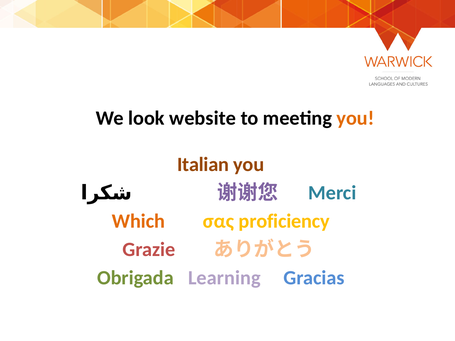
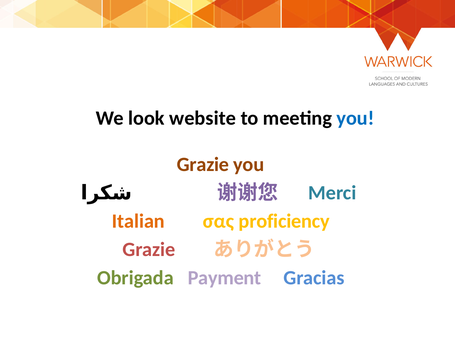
you colour: orange -> blue (355, 118)
Italian: Italian -> Grazie (203, 165)
Which: Which -> Italian (138, 221)
Learning: Learning -> Payment (225, 278)
